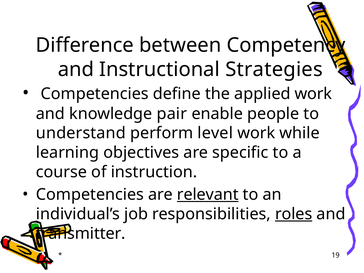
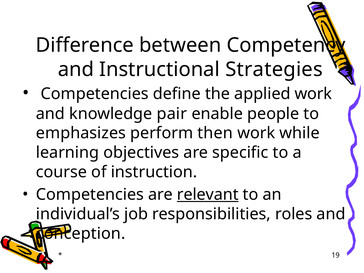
understand: understand -> emphasizes (81, 133)
level: level -> then (215, 133)
roles underline: present -> none (294, 214)
transmitter: transmitter -> conception (81, 233)
